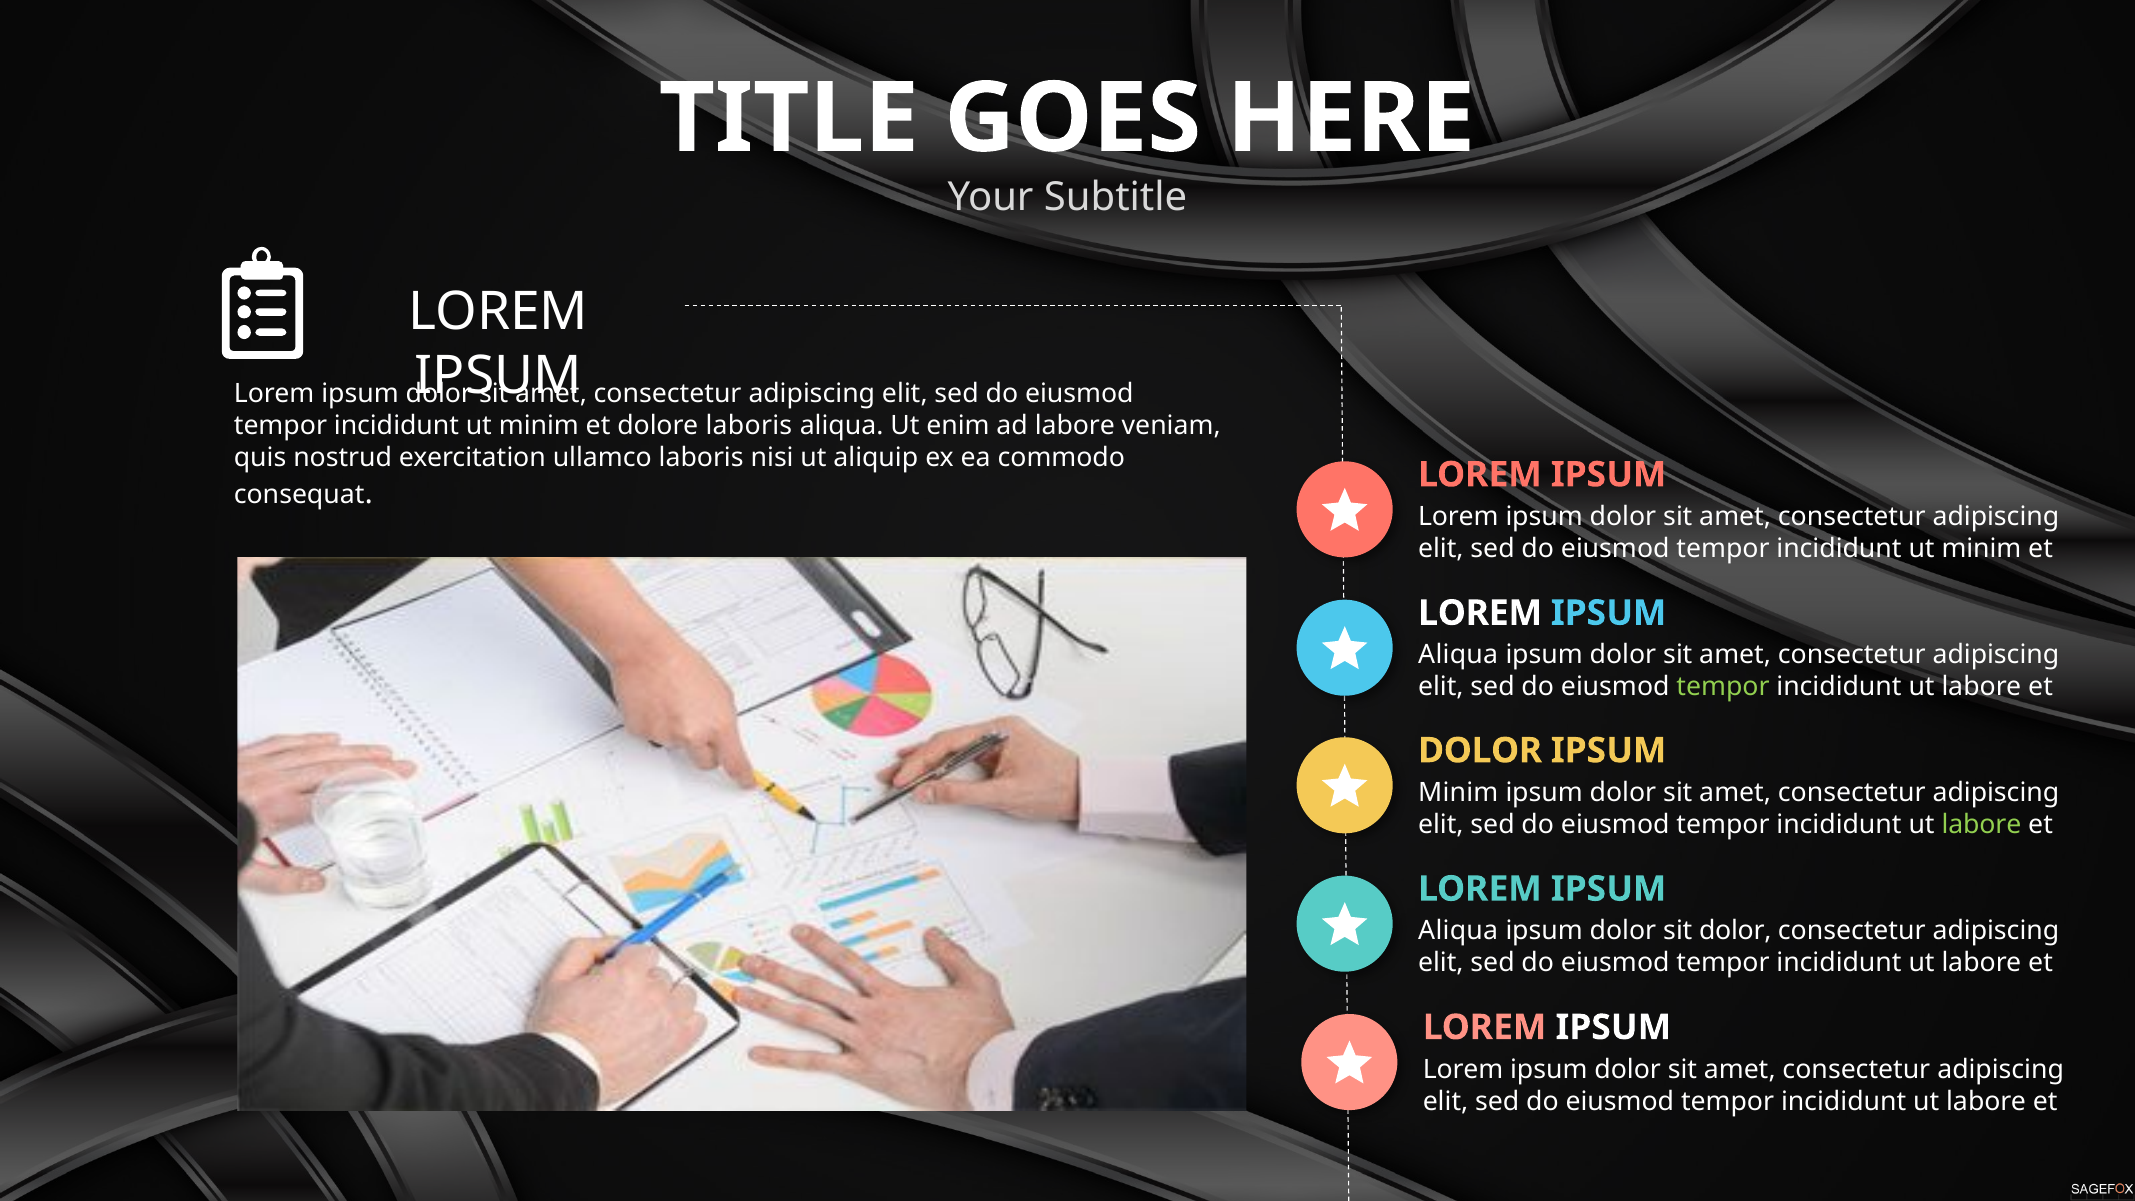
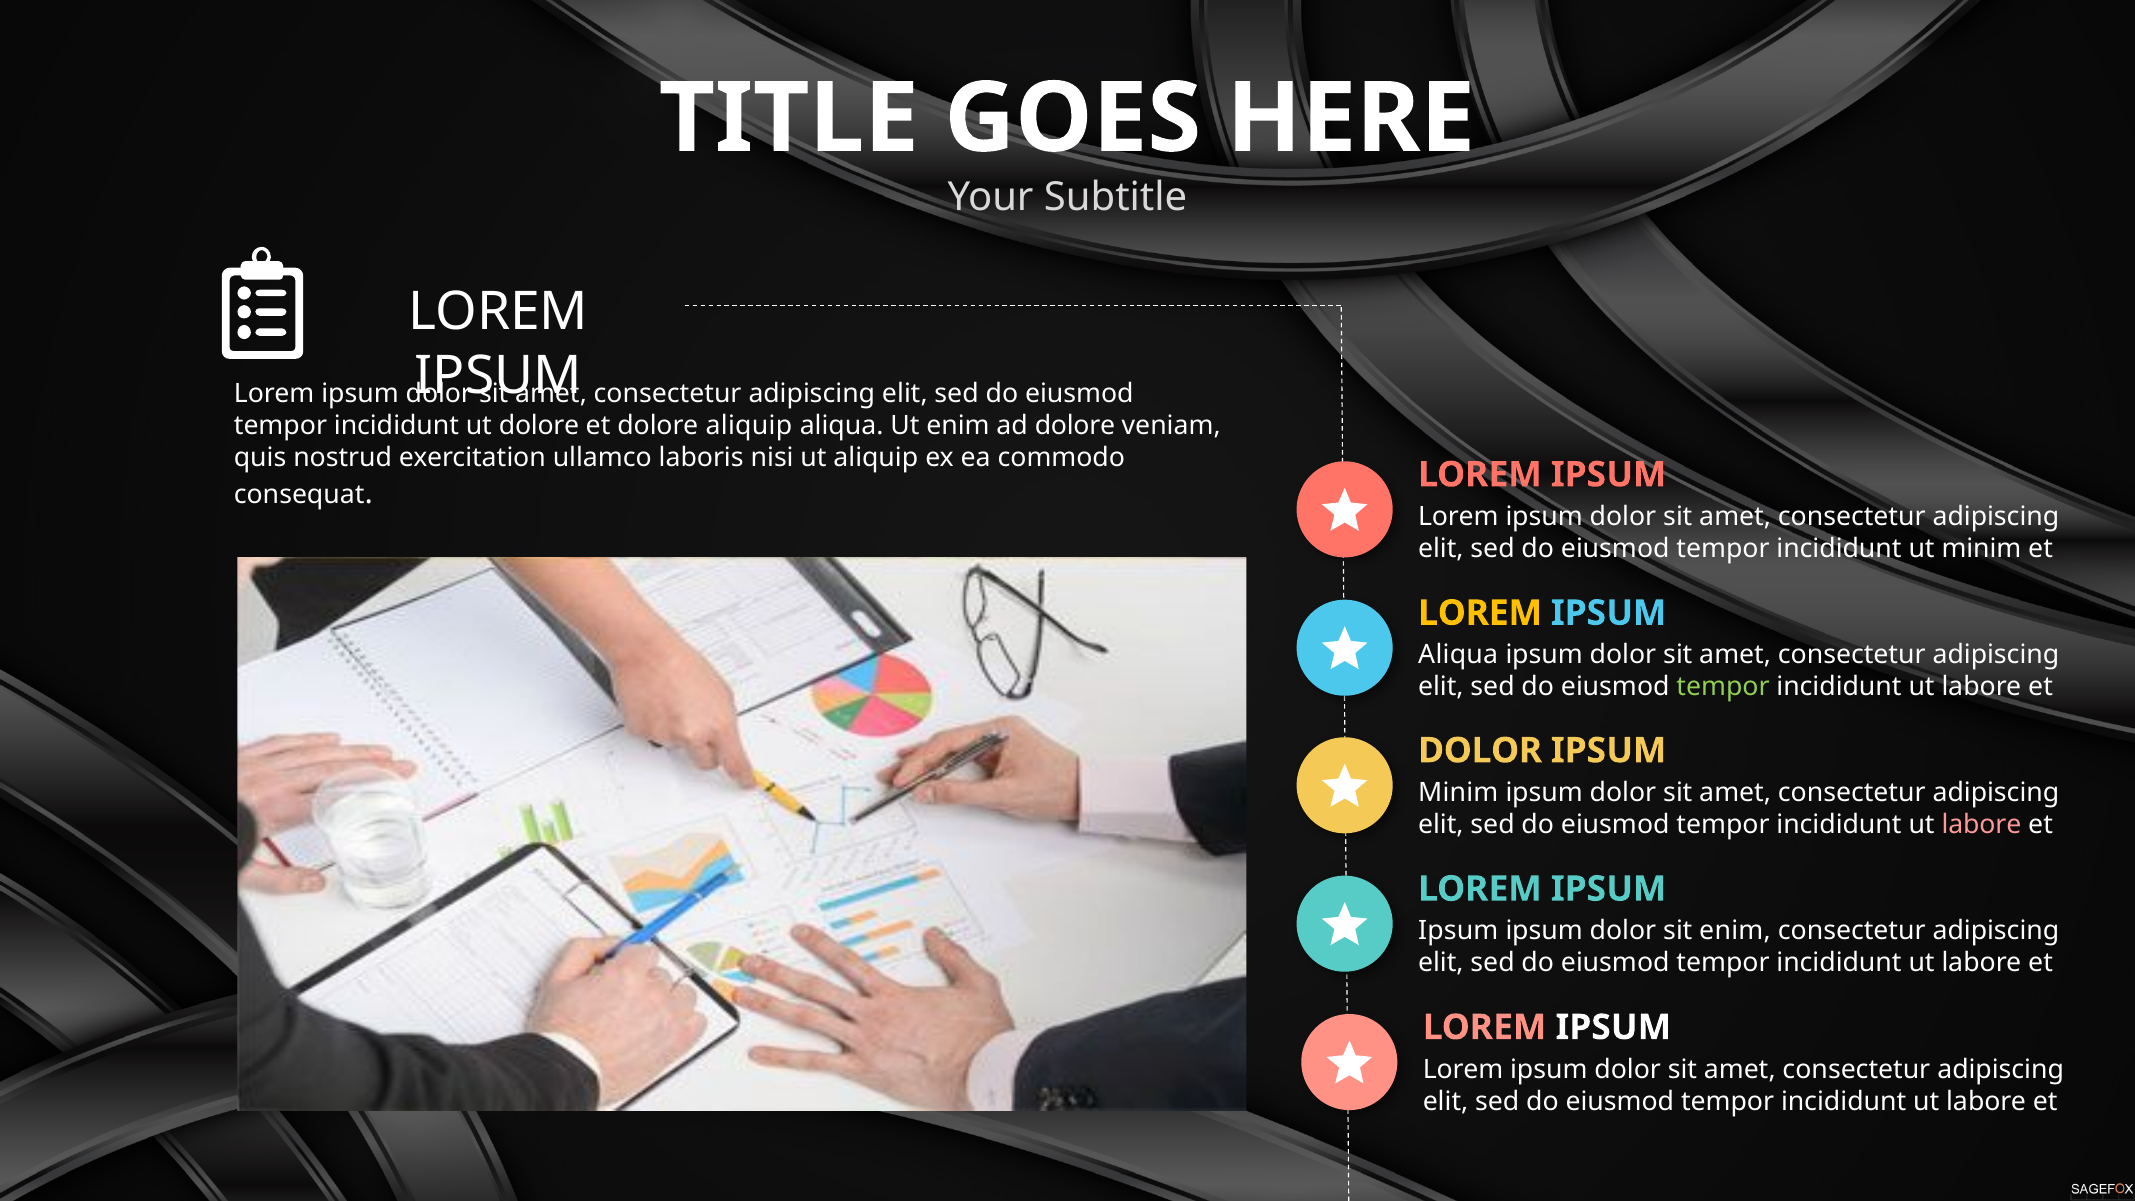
minim: minim -> dolore (539, 426)
dolore laboris: laboris -> aliquip (749, 426)
ad labore: labore -> dolore (1075, 426)
LOREM colour: white -> yellow (1480, 613)
labore colour: light green -> pink (1981, 825)
Aliqua: Aliqua -> Ipsum (1458, 931)
sit dolor: dolor -> enim (1735, 931)
